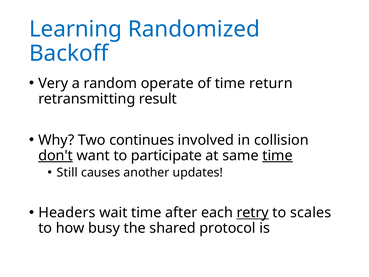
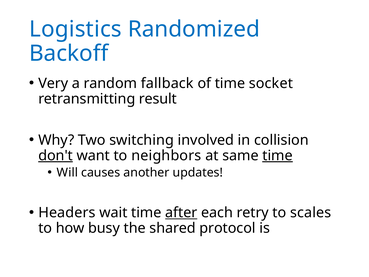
Learning: Learning -> Logistics (75, 29)
operate: operate -> fallback (167, 83)
return: return -> socket (271, 83)
continues: continues -> switching (142, 140)
participate: participate -> neighbors (166, 155)
Still: Still -> Will (67, 172)
after underline: none -> present (181, 213)
retry underline: present -> none (253, 213)
